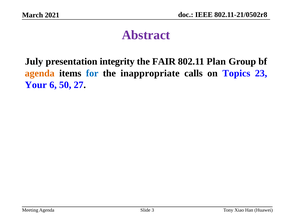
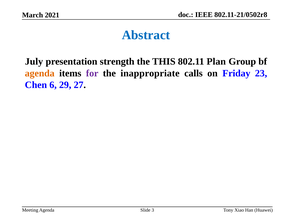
Abstract colour: purple -> blue (146, 35)
integrity: integrity -> strength (117, 62)
FAIR: FAIR -> THIS (164, 62)
for colour: blue -> purple (92, 73)
Topics: Topics -> Friday (236, 73)
Your: Your -> Chen (36, 85)
50: 50 -> 29 (65, 85)
